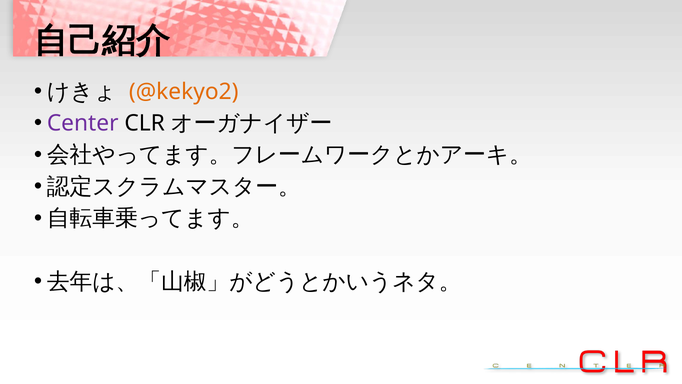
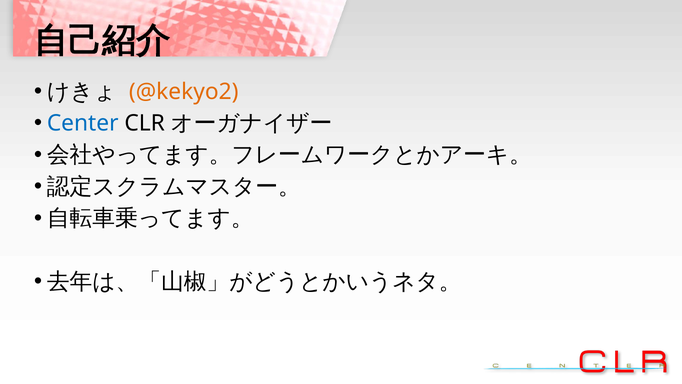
Center colour: purple -> blue (83, 123)
